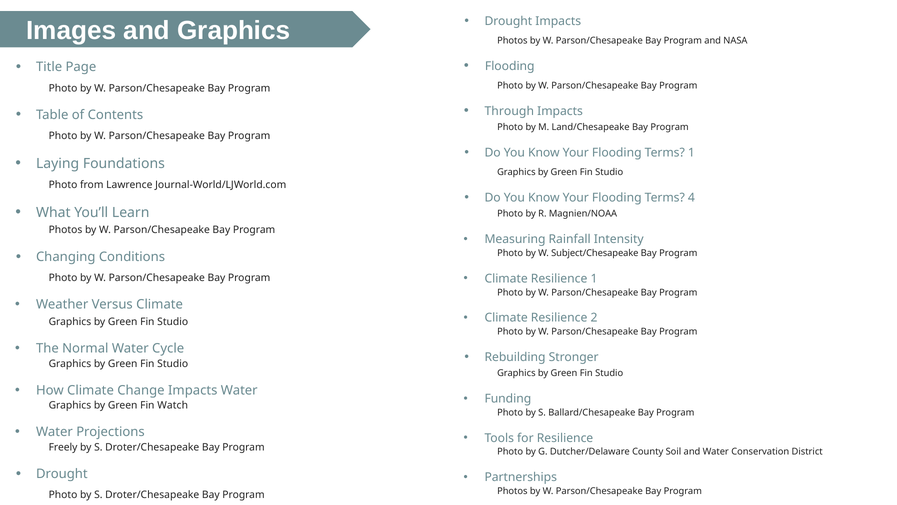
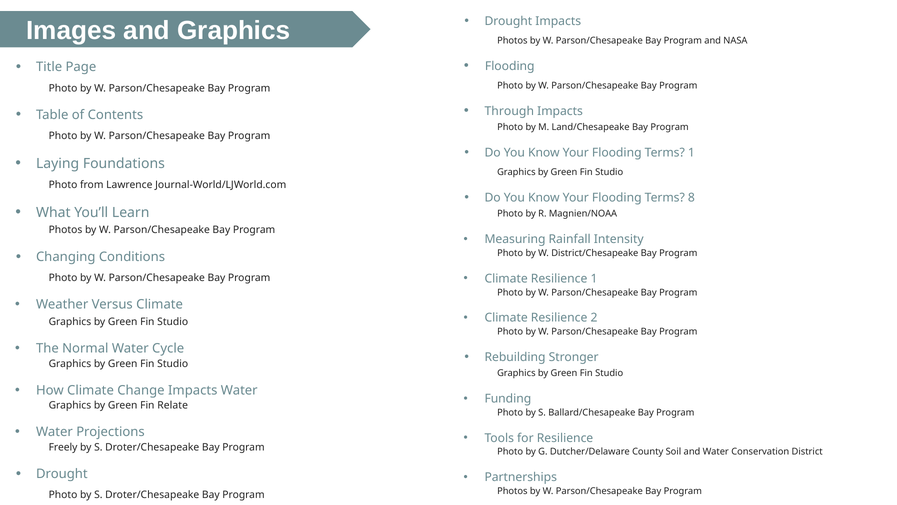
4: 4 -> 8 (691, 198)
Subject/Chesapeake: Subject/Chesapeake -> District/Chesapeake (595, 253)
Watch: Watch -> Relate (173, 405)
